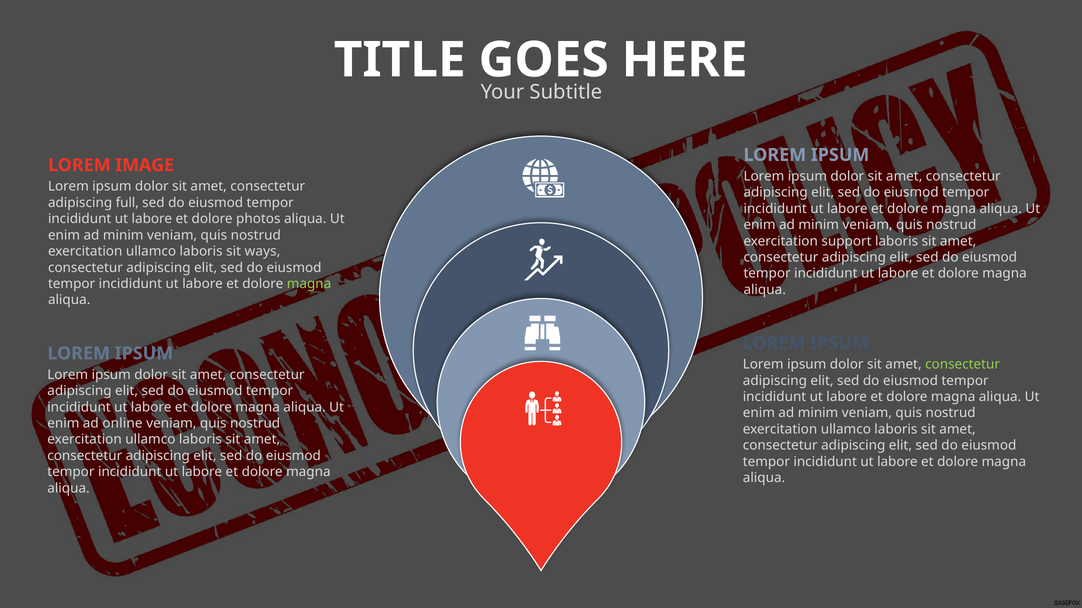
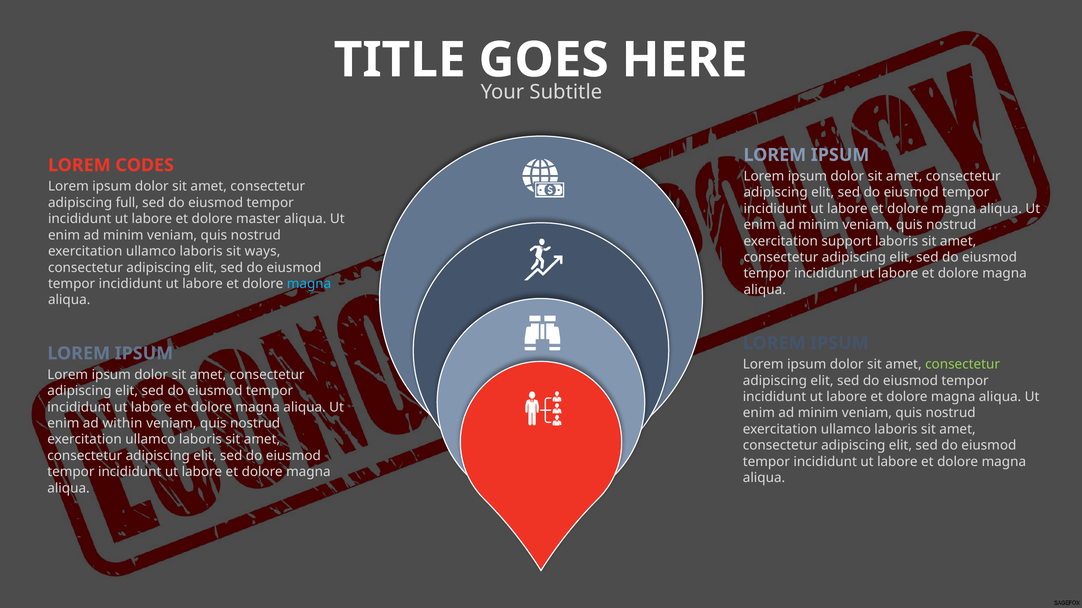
IMAGE: IMAGE -> CODES (145, 165)
photos: photos -> master (258, 219)
magna colour: light green -> light blue (309, 284)
online: online -> within (122, 424)
